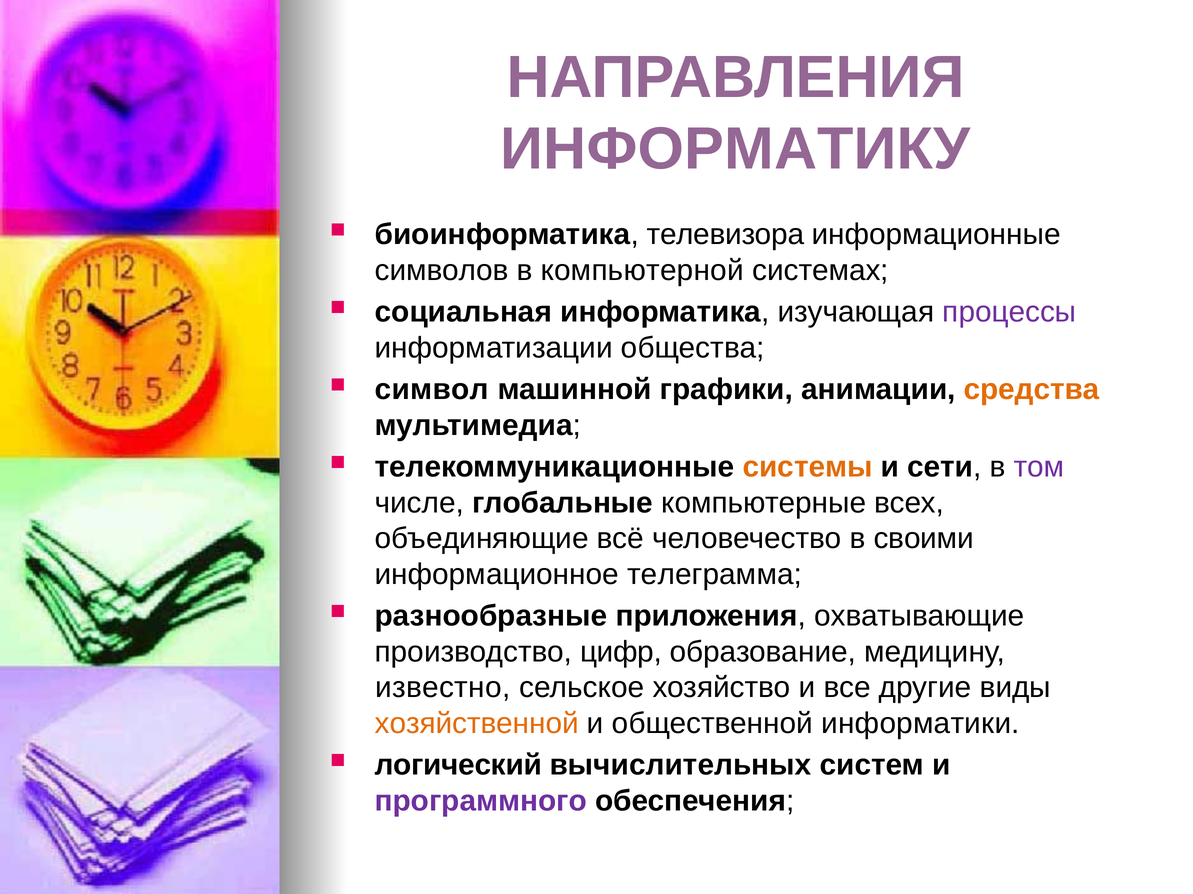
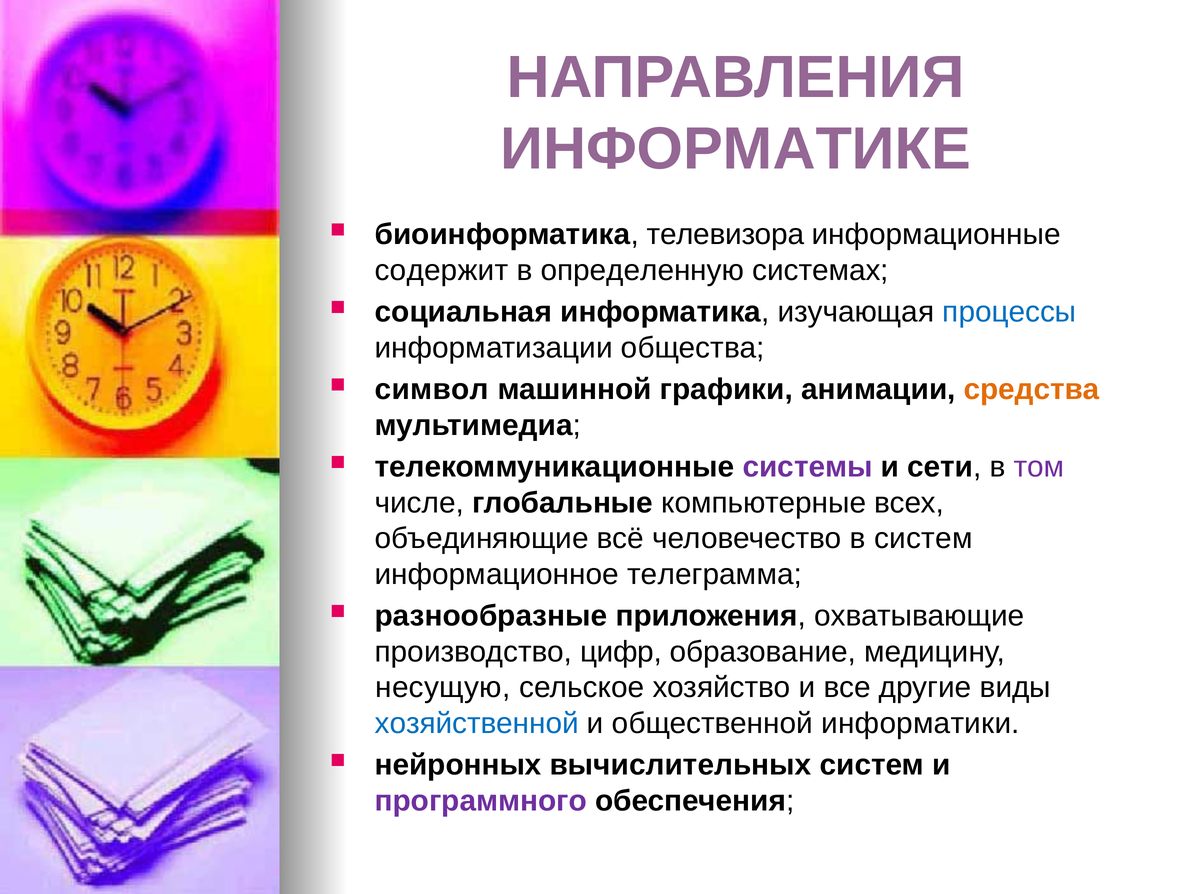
ИНФОРМАТИКУ: ИНФОРМАТИКУ -> ИНФОРМАТИКЕ (736, 149)
символов: символов -> содержит (442, 271)
компьютерной: компьютерной -> определенную (642, 271)
процессы colour: purple -> blue (1009, 312)
системы colour: orange -> purple (808, 467)
в своими: своими -> систем (923, 539)
известно: известно -> несущую (443, 688)
хозяйственной colour: orange -> blue (477, 724)
логический: логический -> нейронных (458, 766)
